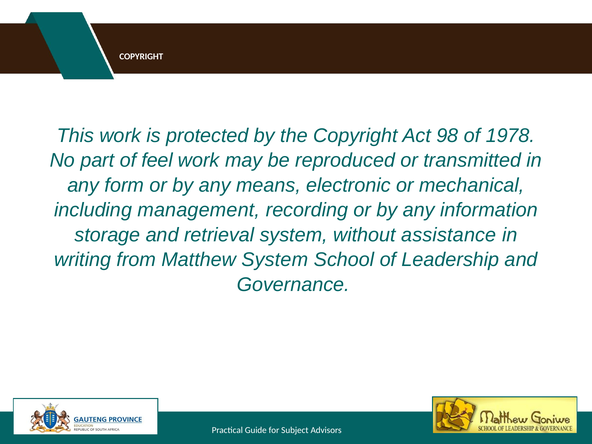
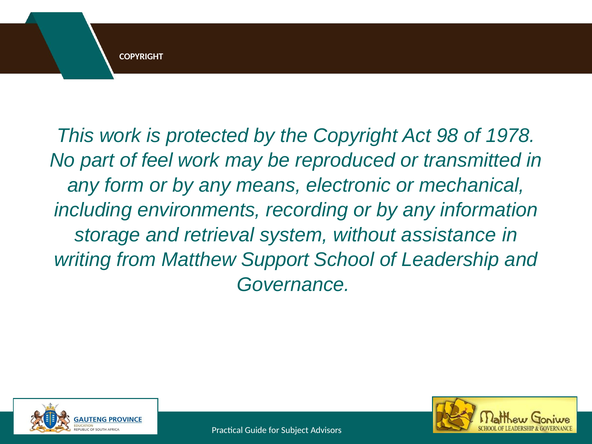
management: management -> environments (199, 210)
Matthew System: System -> Support (275, 260)
